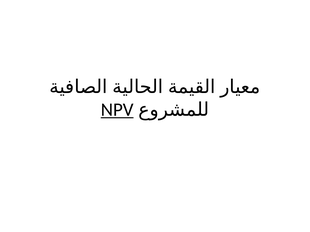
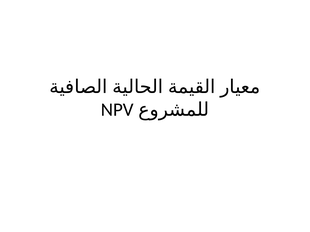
NPV underline: present -> none (117, 110)
